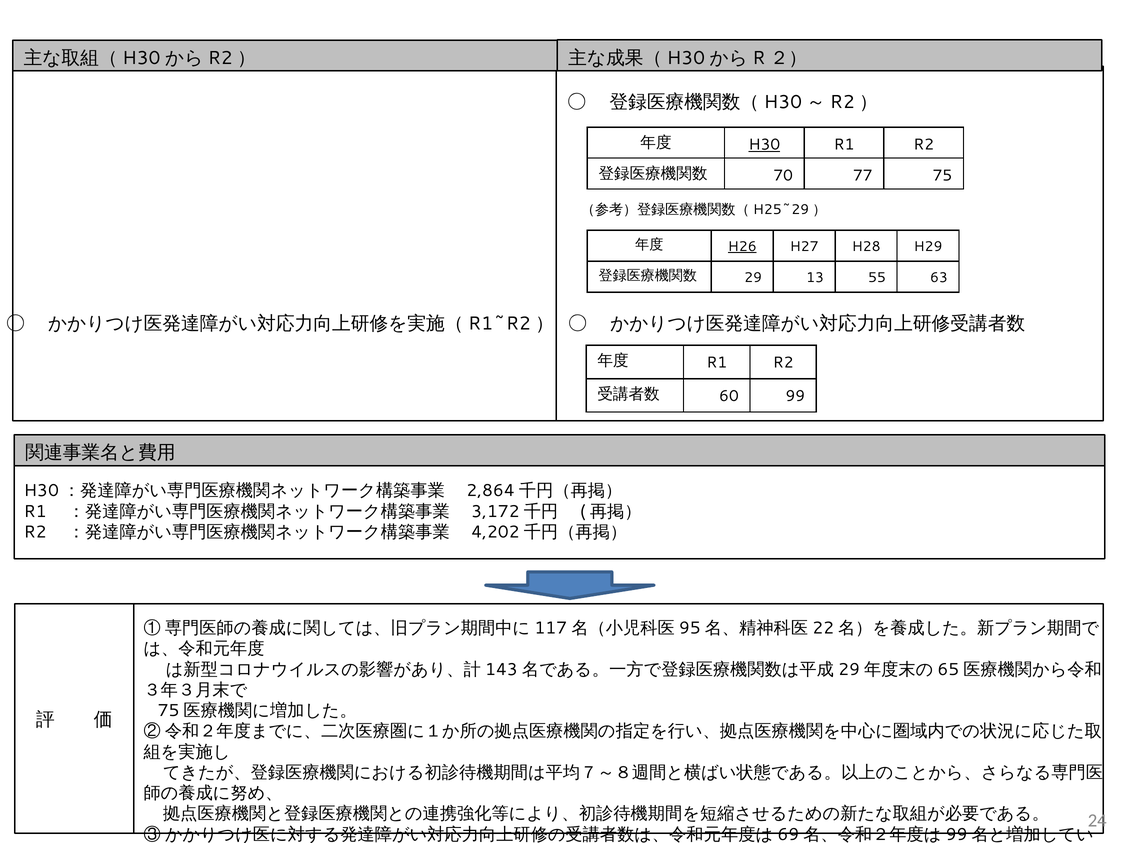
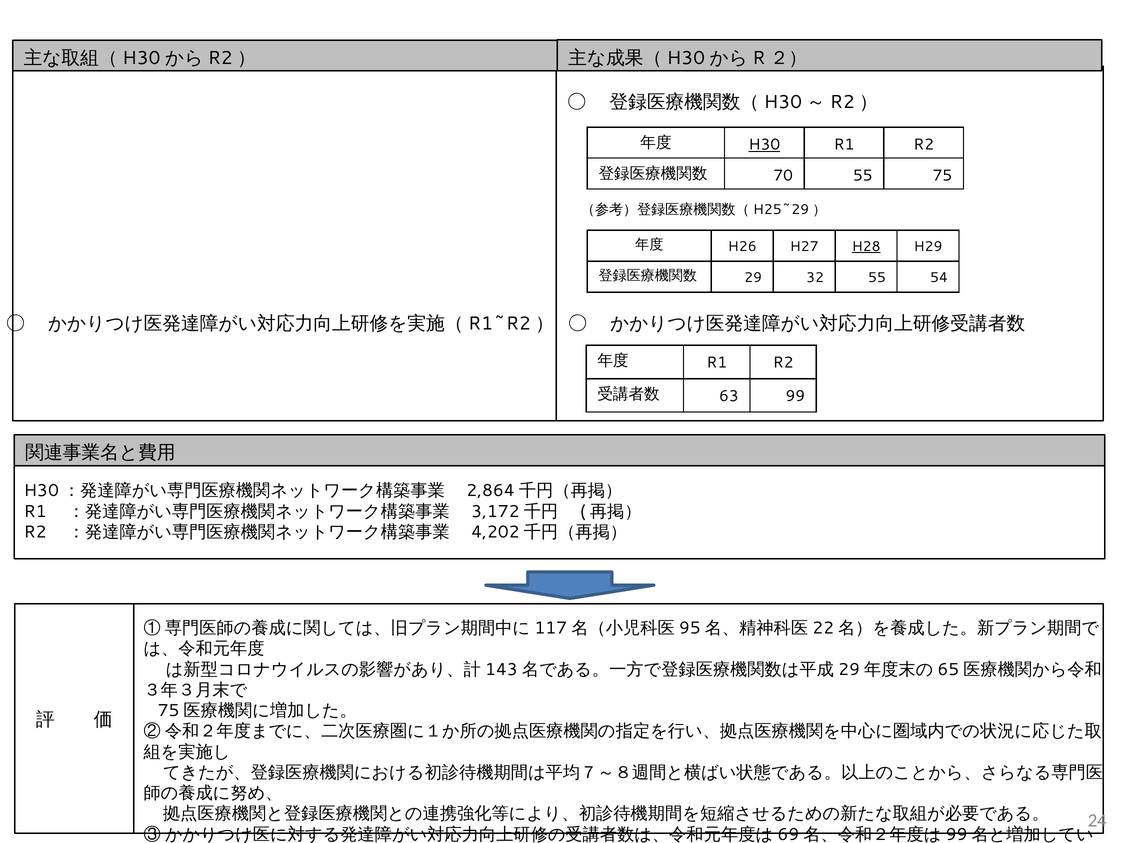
70 77: 77 -> 55 (863, 176)
H26 underline: present -> none (742, 246)
H28 underline: none -> present (866, 246)
13: 13 -> 32 (815, 277)
63: 63 -> 54 (939, 277)
60: 60 -> 63 (729, 396)
